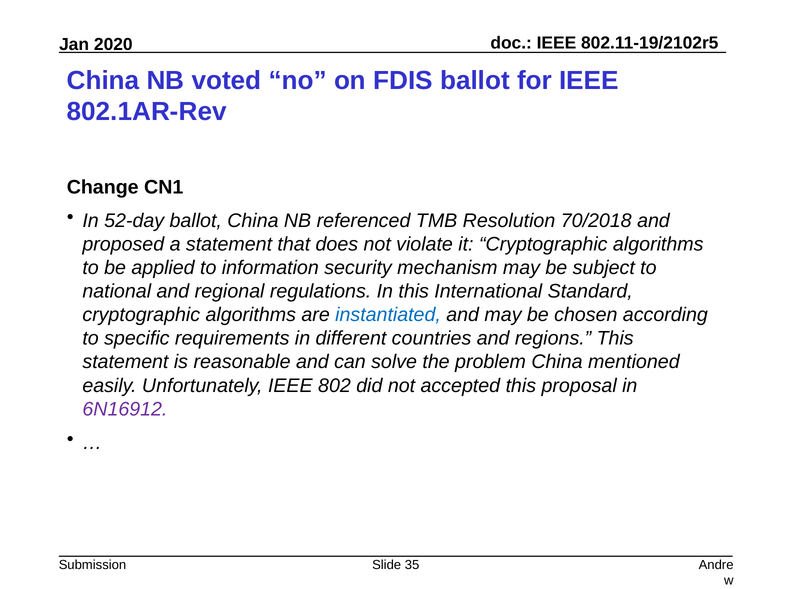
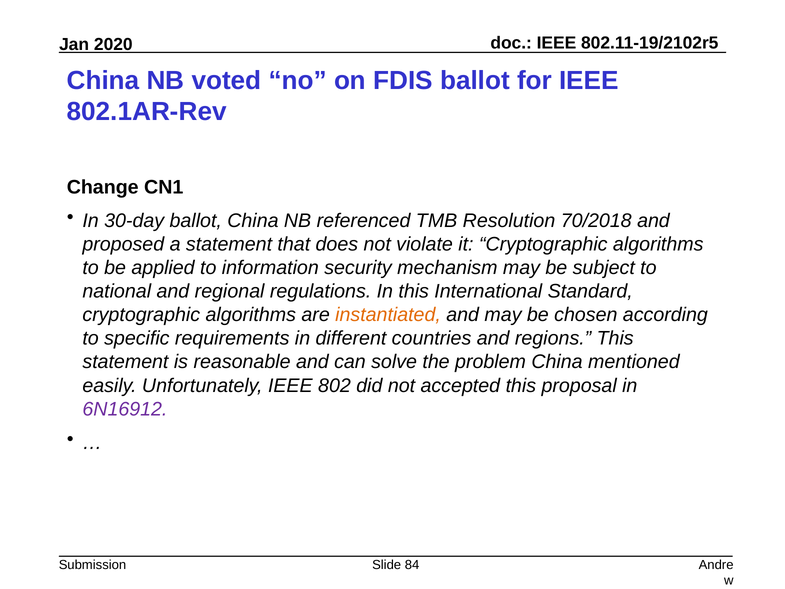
52-day: 52-day -> 30-day (134, 221)
instantiated colour: blue -> orange (388, 315)
35: 35 -> 84 (412, 565)
